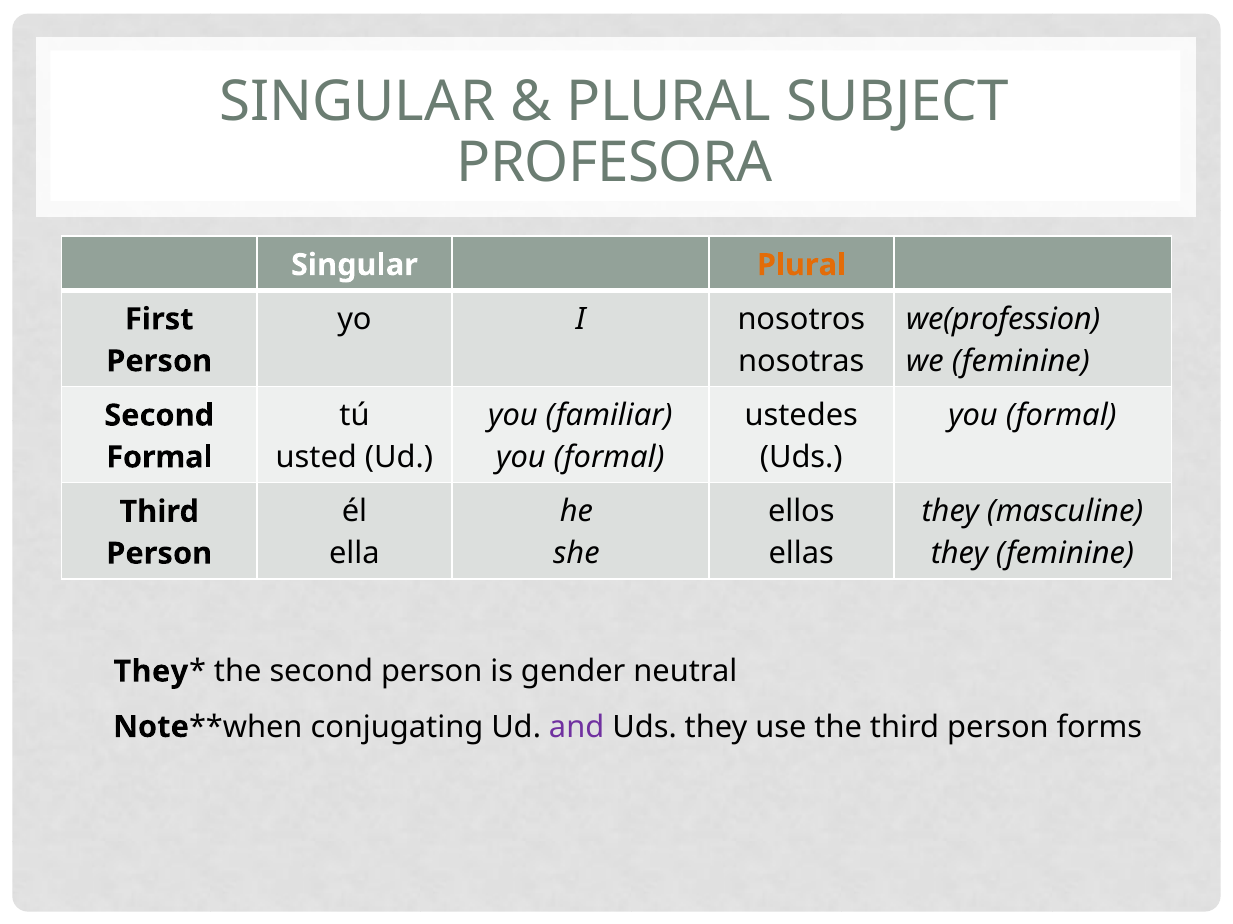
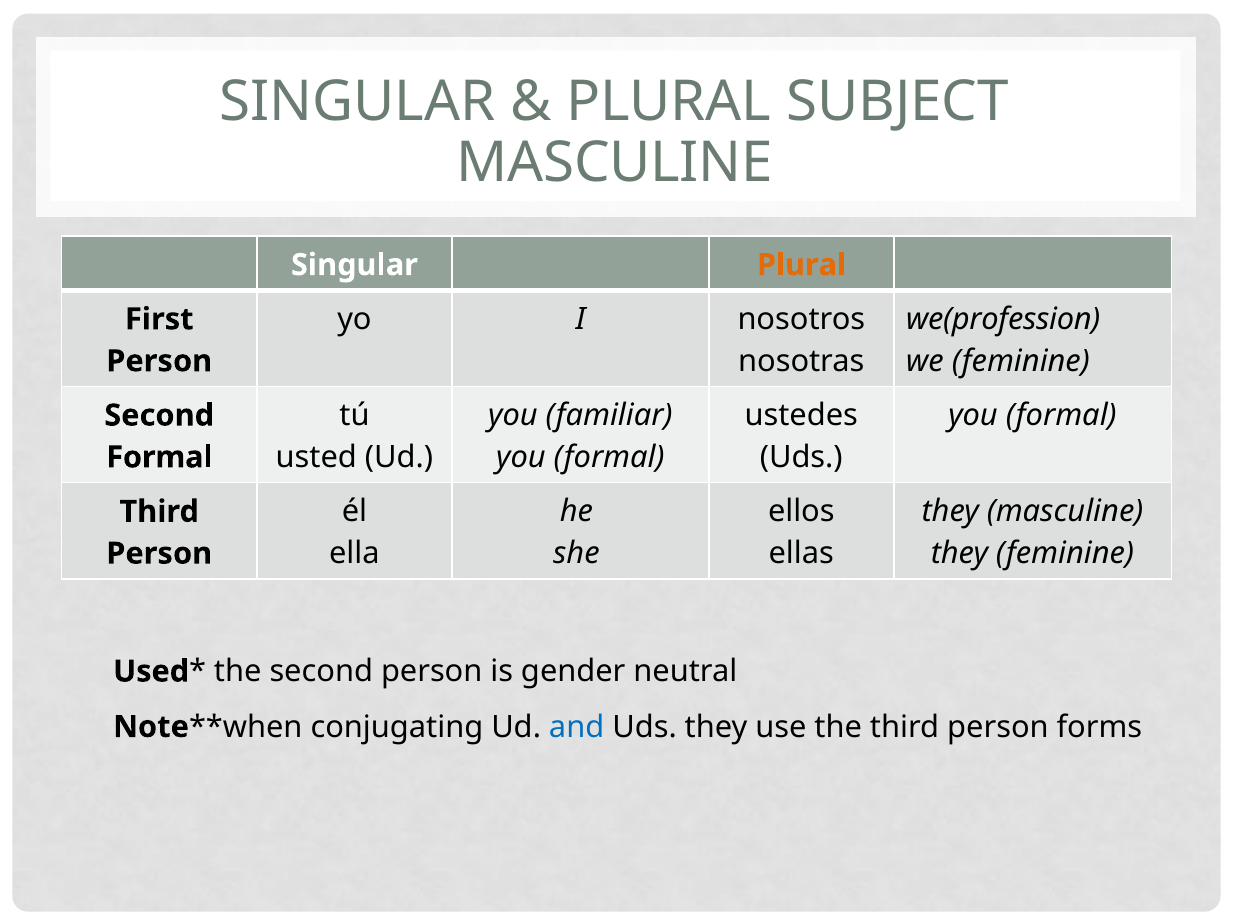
PROFESORA: PROFESORA -> MASCULINE (615, 163)
They: They -> Used (151, 672)
and colour: purple -> blue (577, 727)
